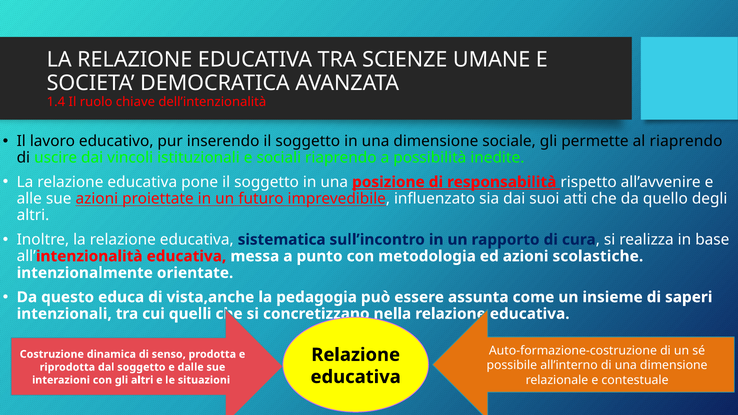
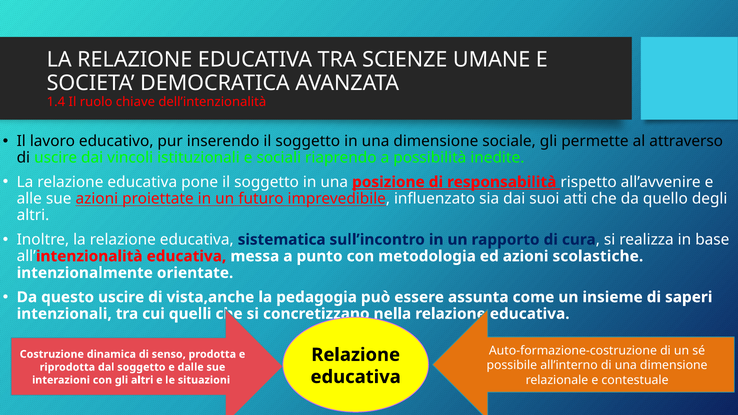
al riaprendo: riaprendo -> attraverso (686, 141)
questo educa: educa -> uscire (121, 297)
